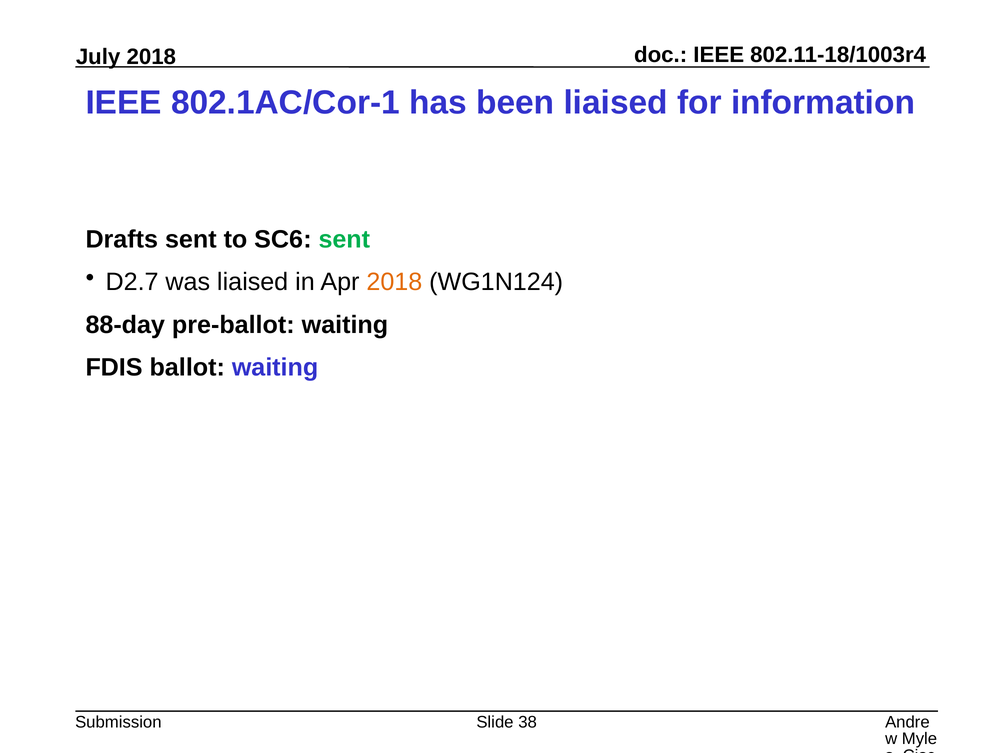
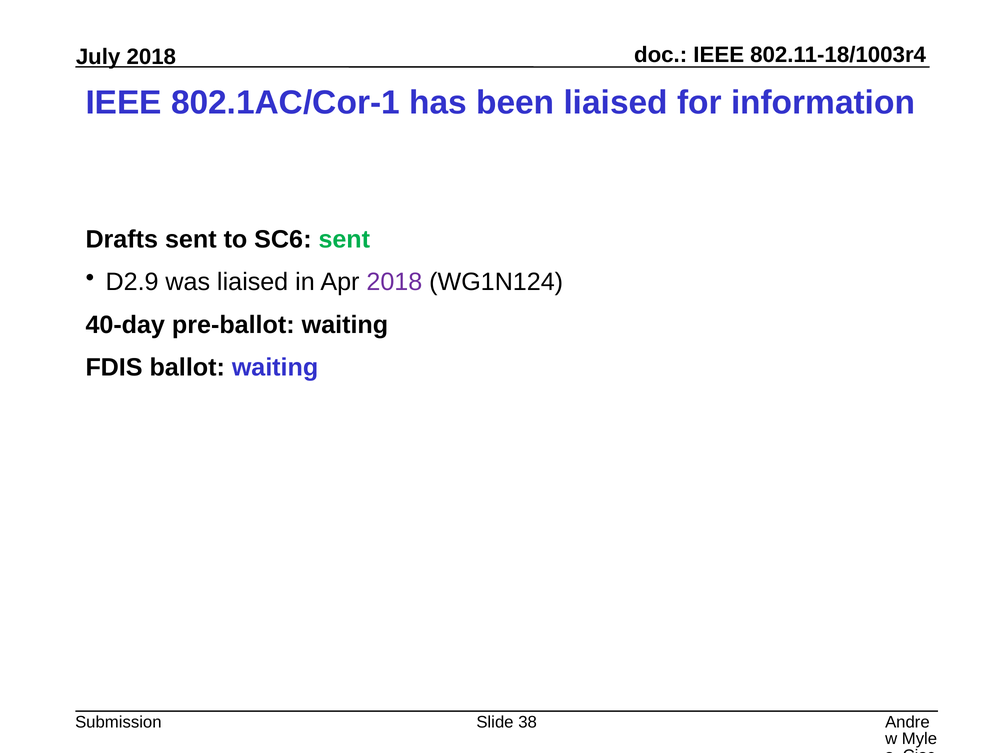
D2.7: D2.7 -> D2.9 (132, 282)
2018 colour: orange -> purple (394, 282)
88-day: 88-day -> 40-day (125, 325)
